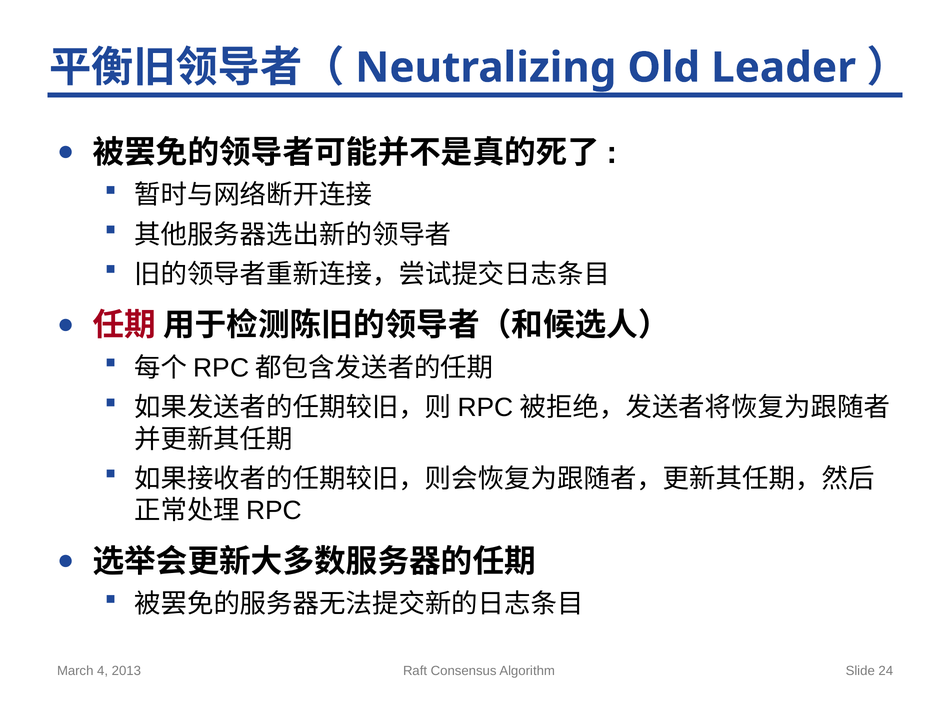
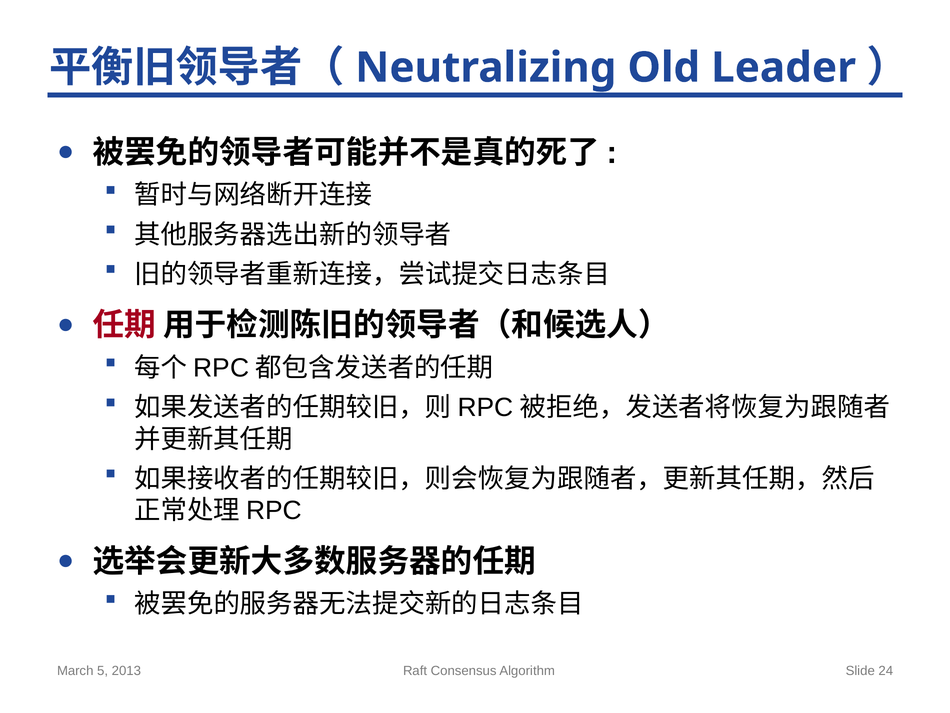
4: 4 -> 5 (103, 671)
